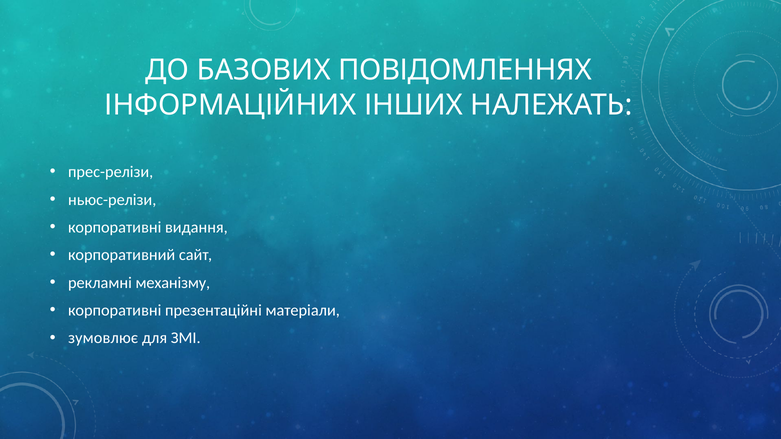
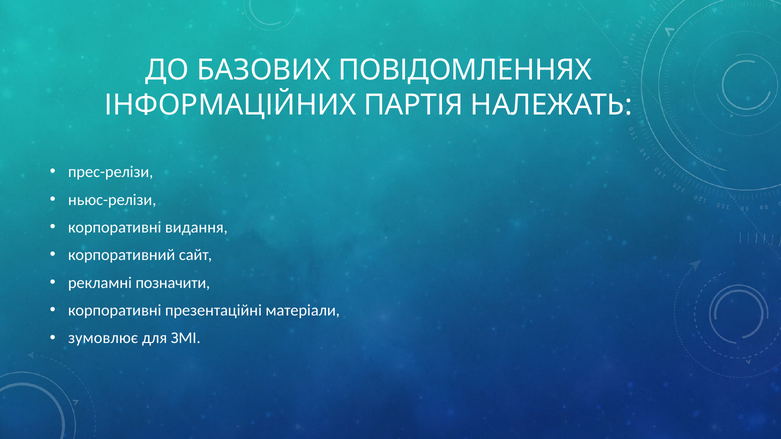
ІНШИХ: ІНШИХ -> ПАРТІЯ (414, 105)
механізму: механізму -> позначити (173, 283)
